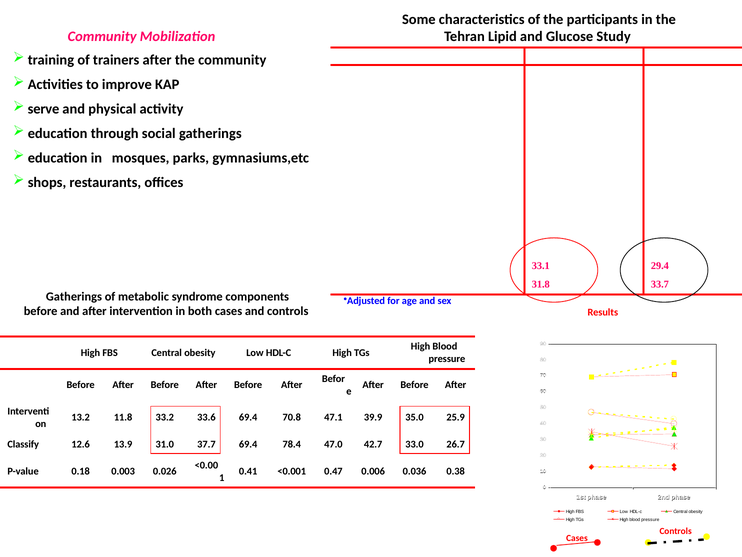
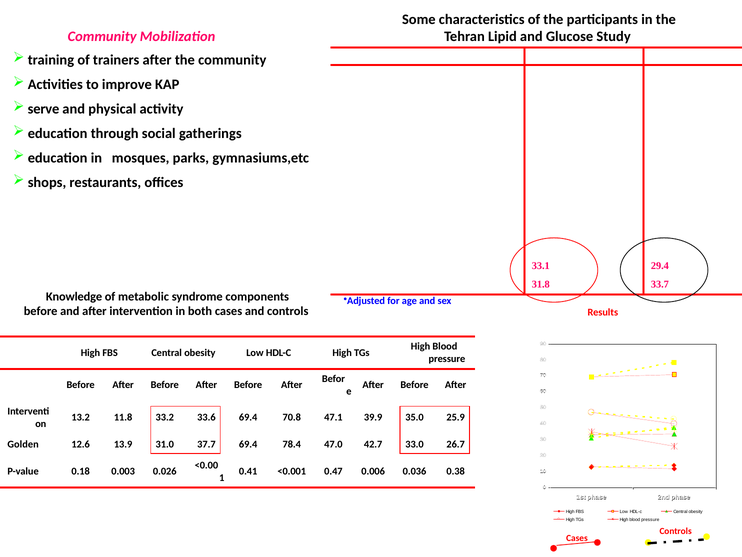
Gatherings: Gatherings -> Knowledge (74, 296)
Classify: Classify -> Golden (23, 444)
